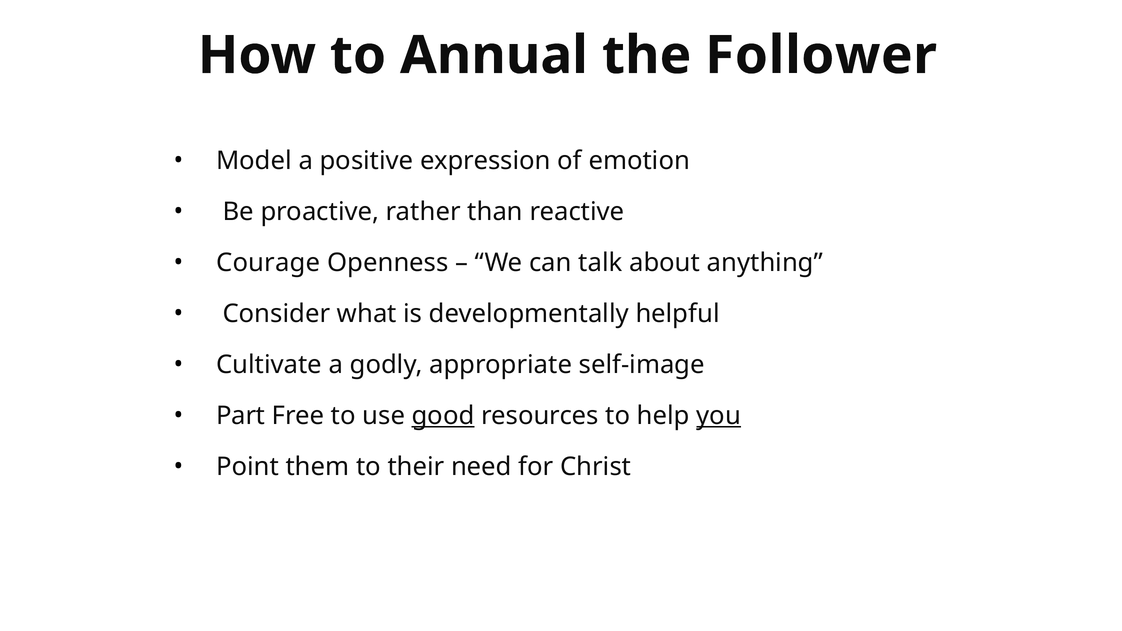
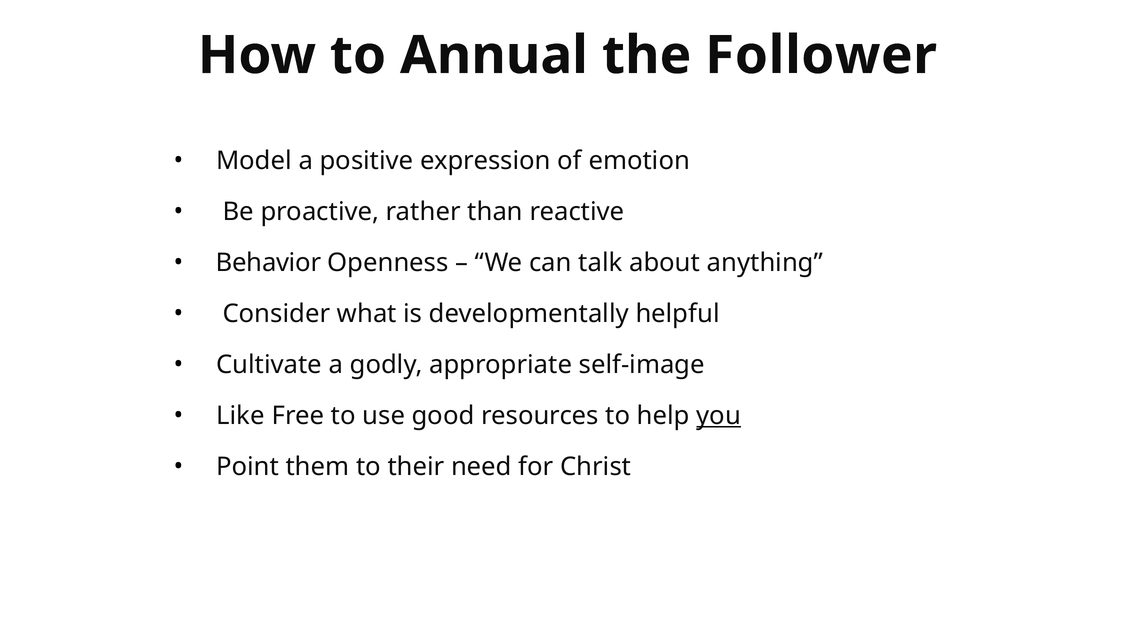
Courage: Courage -> Behavior (268, 263)
Part: Part -> Like (240, 416)
good underline: present -> none (443, 416)
